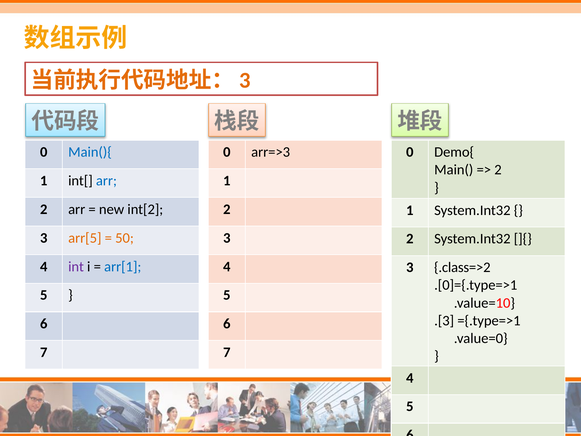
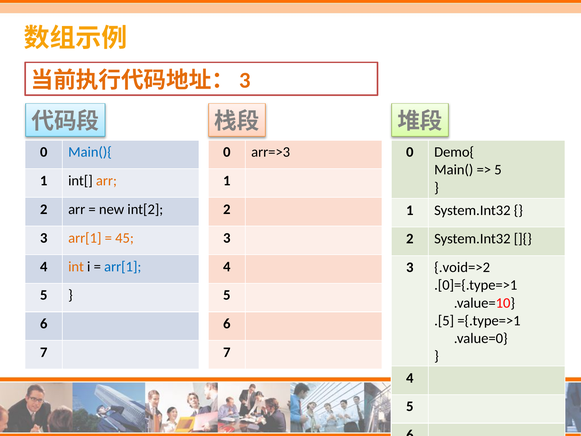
2: 2 -> 5 (498, 170)
arr colour: blue -> orange (106, 181)
3 arr[5: arr[5 -> arr[1 (85, 238)
50: 50 -> 45 (124, 238)
int colour: purple -> orange (76, 266)
.class=>2: .class=>2 -> .void=>2 (462, 267)
.[3: .[3 -> .[5 (444, 320)
